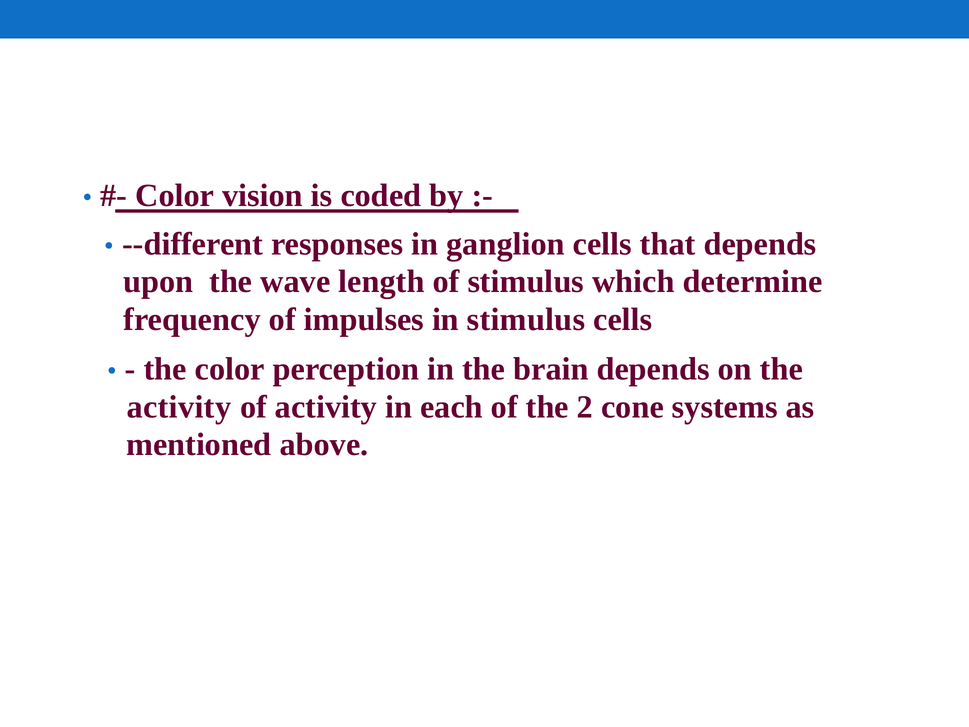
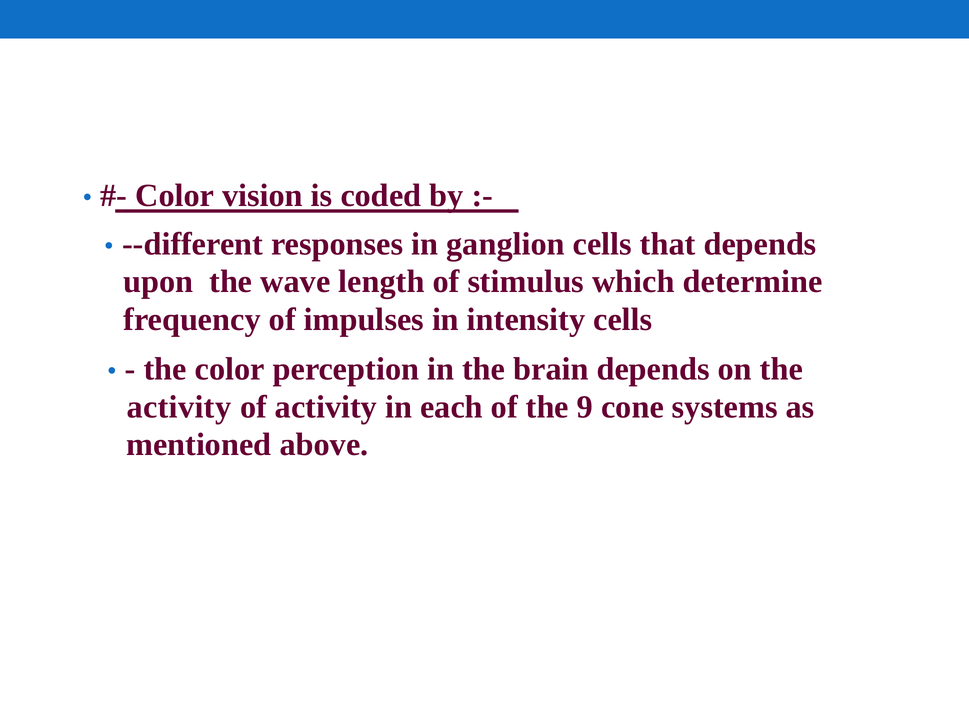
in stimulus: stimulus -> intensity (526, 319)
2: 2 -> 9 (585, 407)
